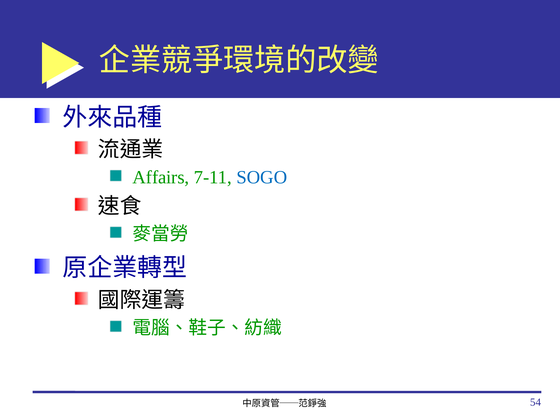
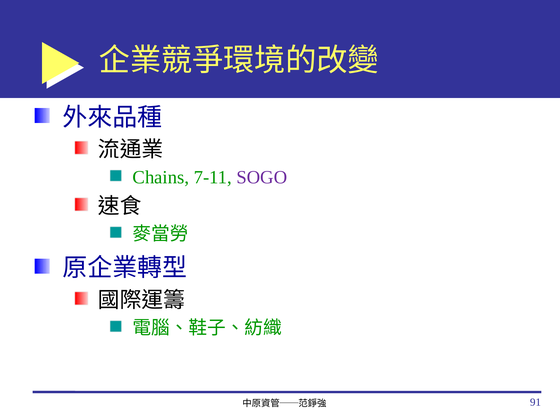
Affairs: Affairs -> Chains (161, 177)
SOGO colour: blue -> purple (262, 177)
54: 54 -> 91 (536, 402)
